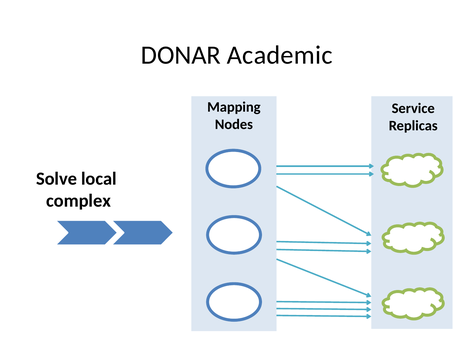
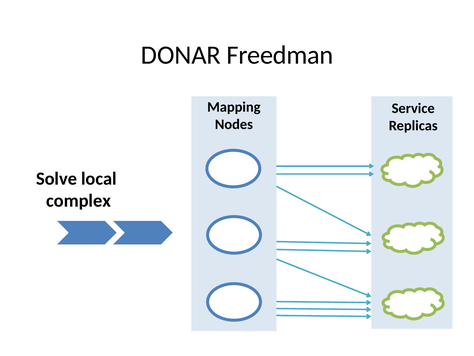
Academic: Academic -> Freedman (280, 55)
